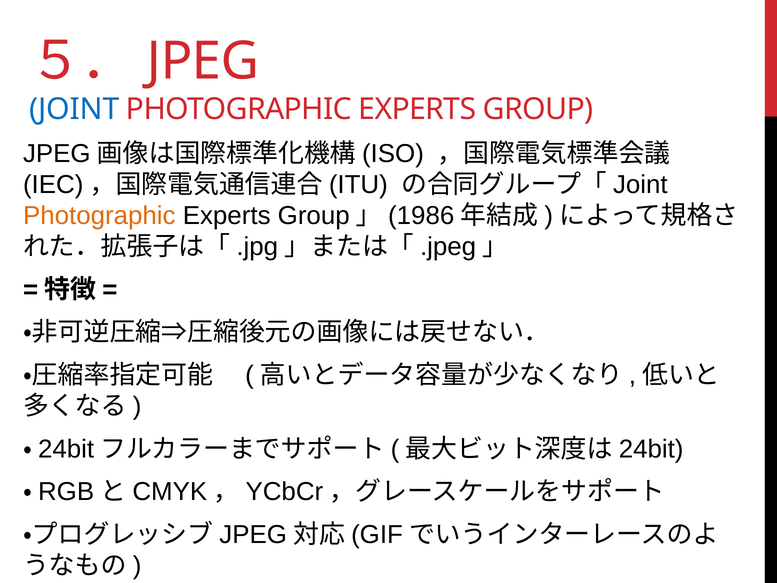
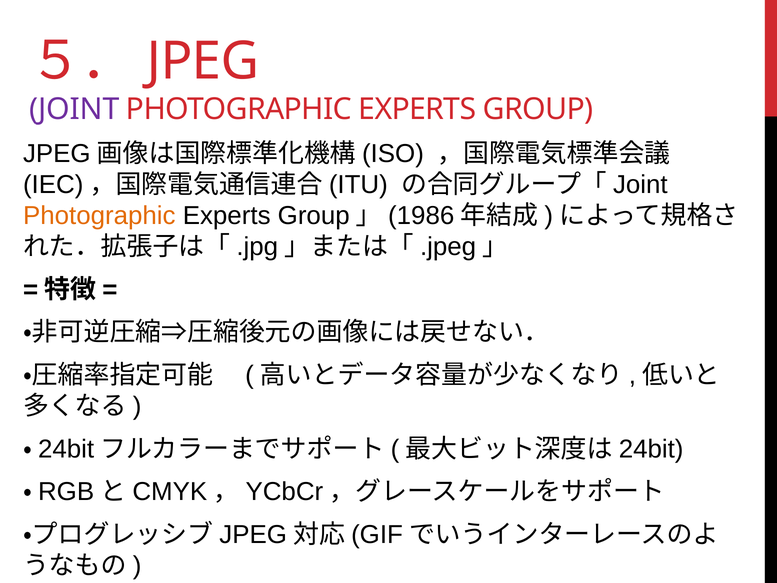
JOINT colour: blue -> purple (74, 109)
